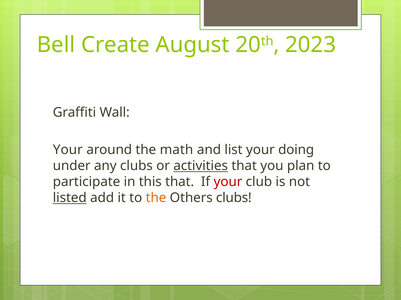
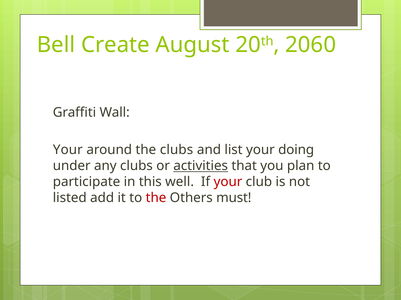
2023: 2023 -> 2060 (311, 45)
the math: math -> clubs (177, 150)
this that: that -> well (180, 182)
listed underline: present -> none (70, 198)
the colour: orange -> red (156, 198)
Others clubs: clubs -> must (234, 198)
